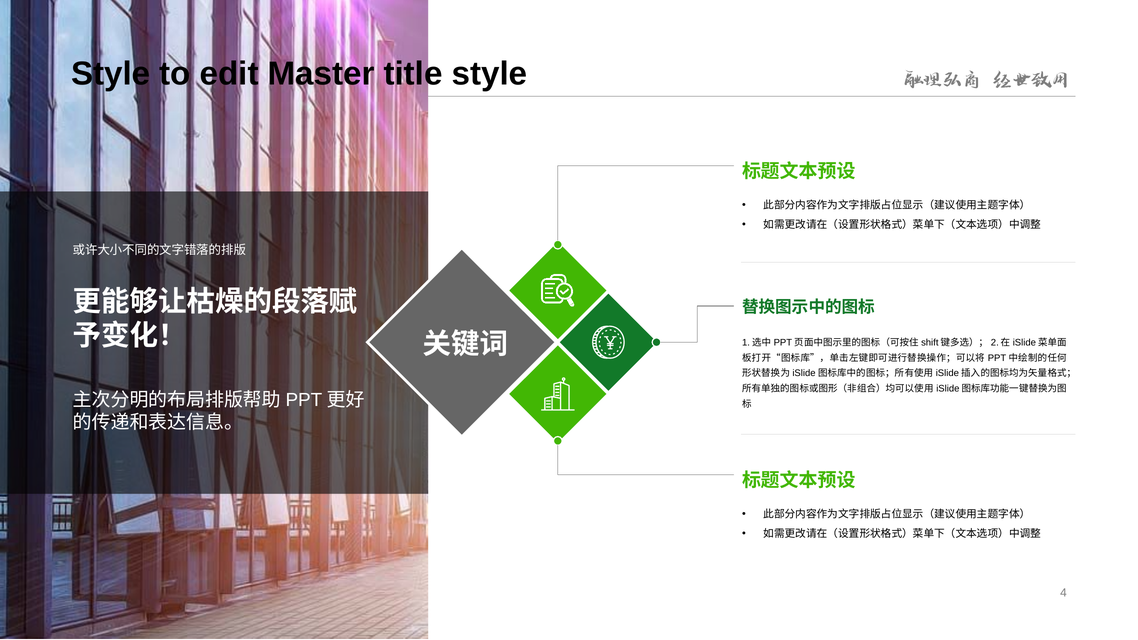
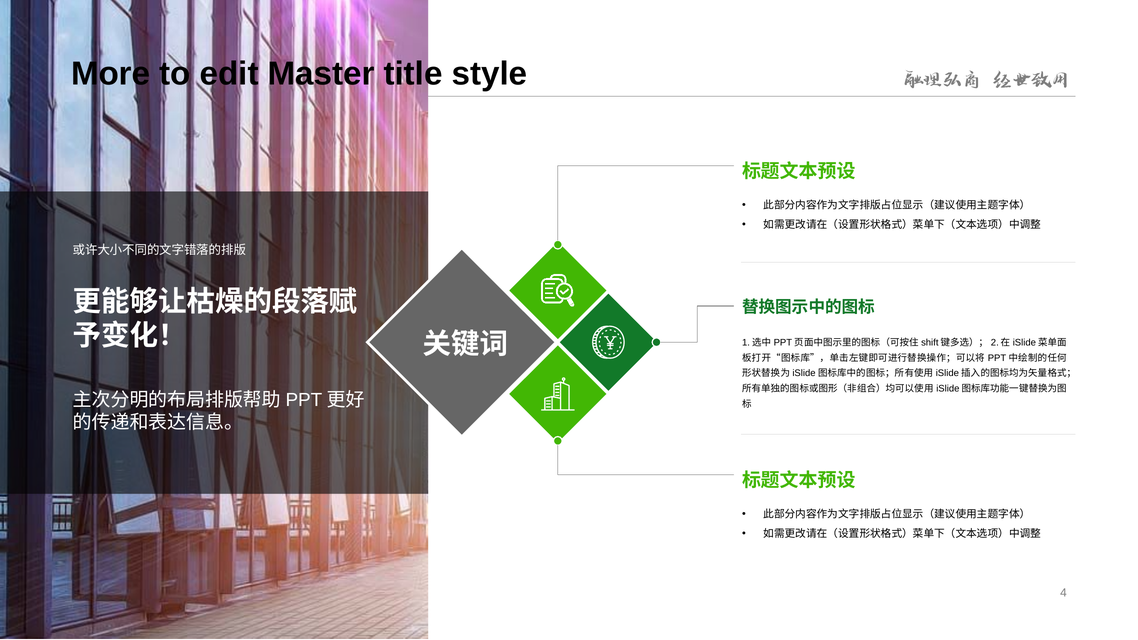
Style: Style -> More (111, 74)
